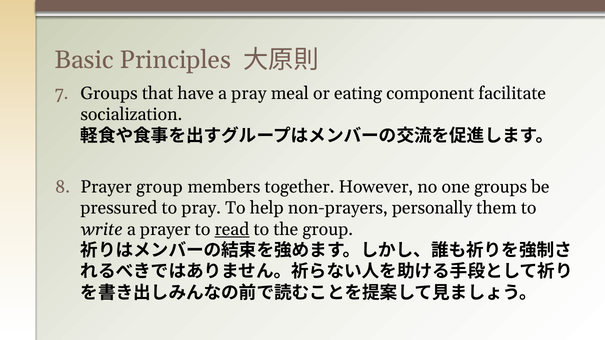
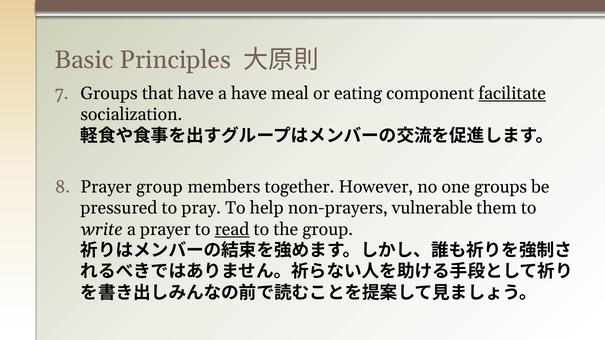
a pray: pray -> have (249, 93)
facilitate underline: none -> present (512, 93)
personally: personally -> vulnerable (432, 208)
